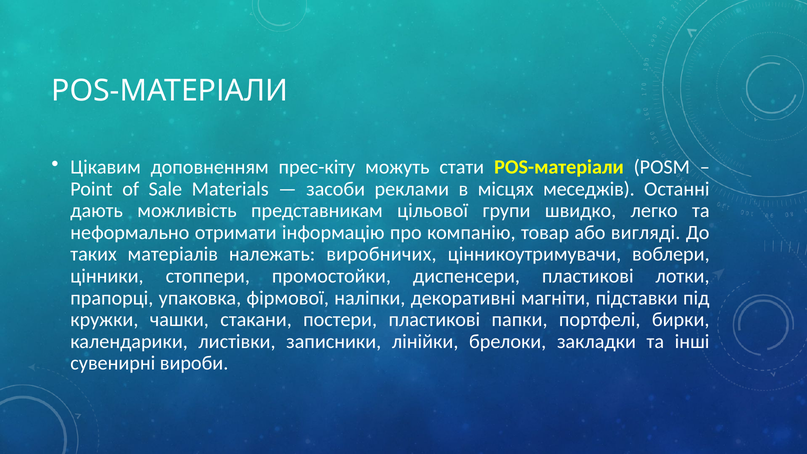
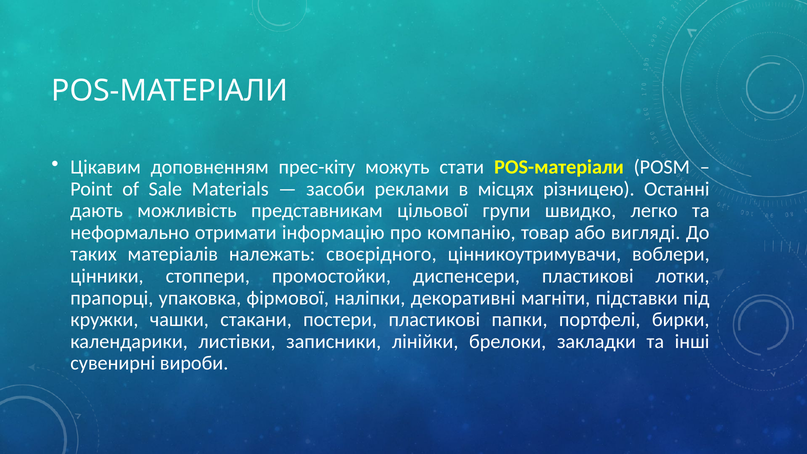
меседжів: меседжів -> різницею (589, 189)
виробничих: виробничих -> своєрідного (381, 254)
